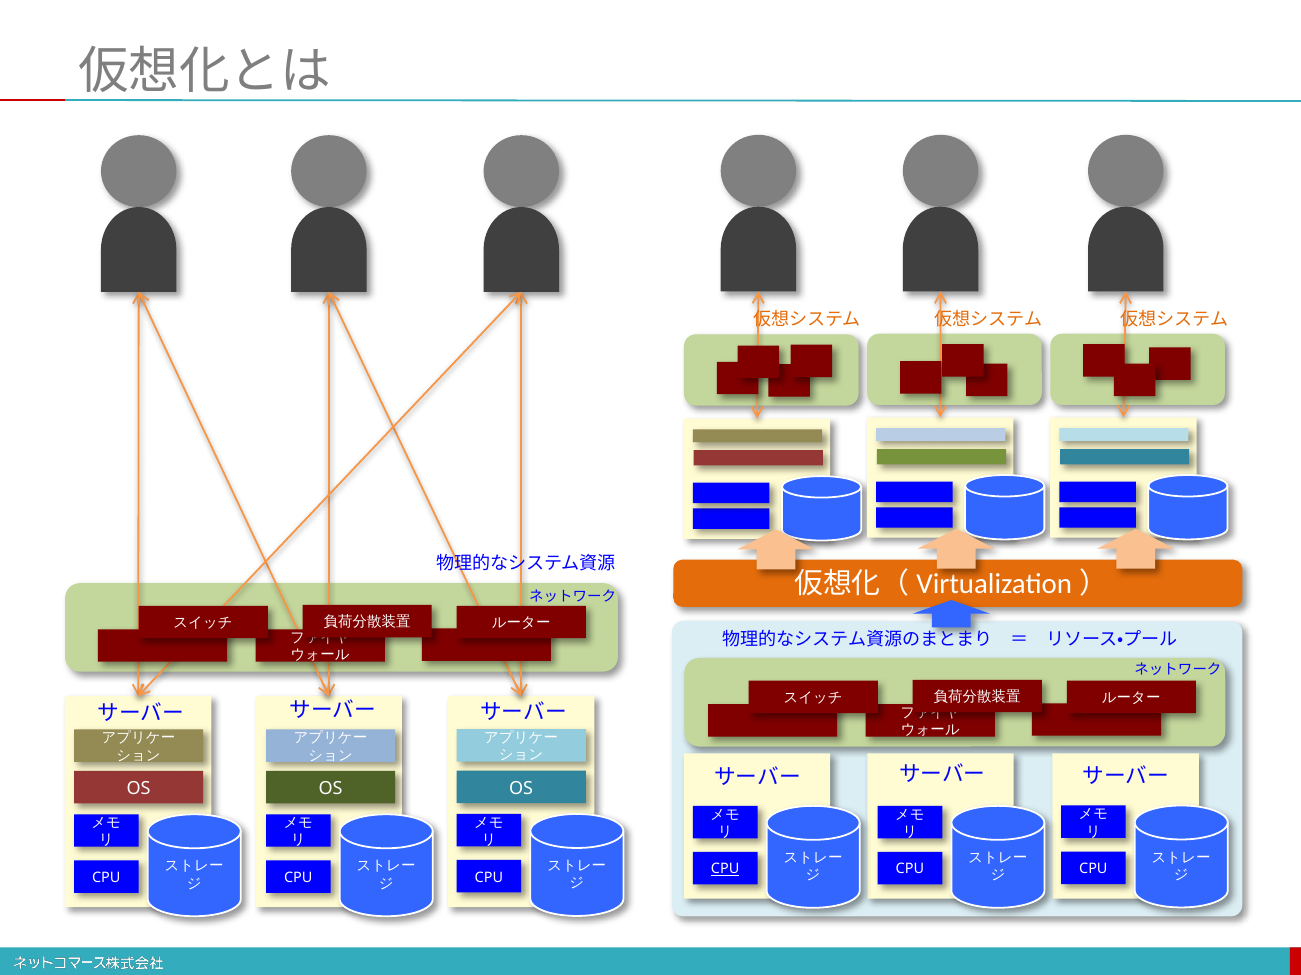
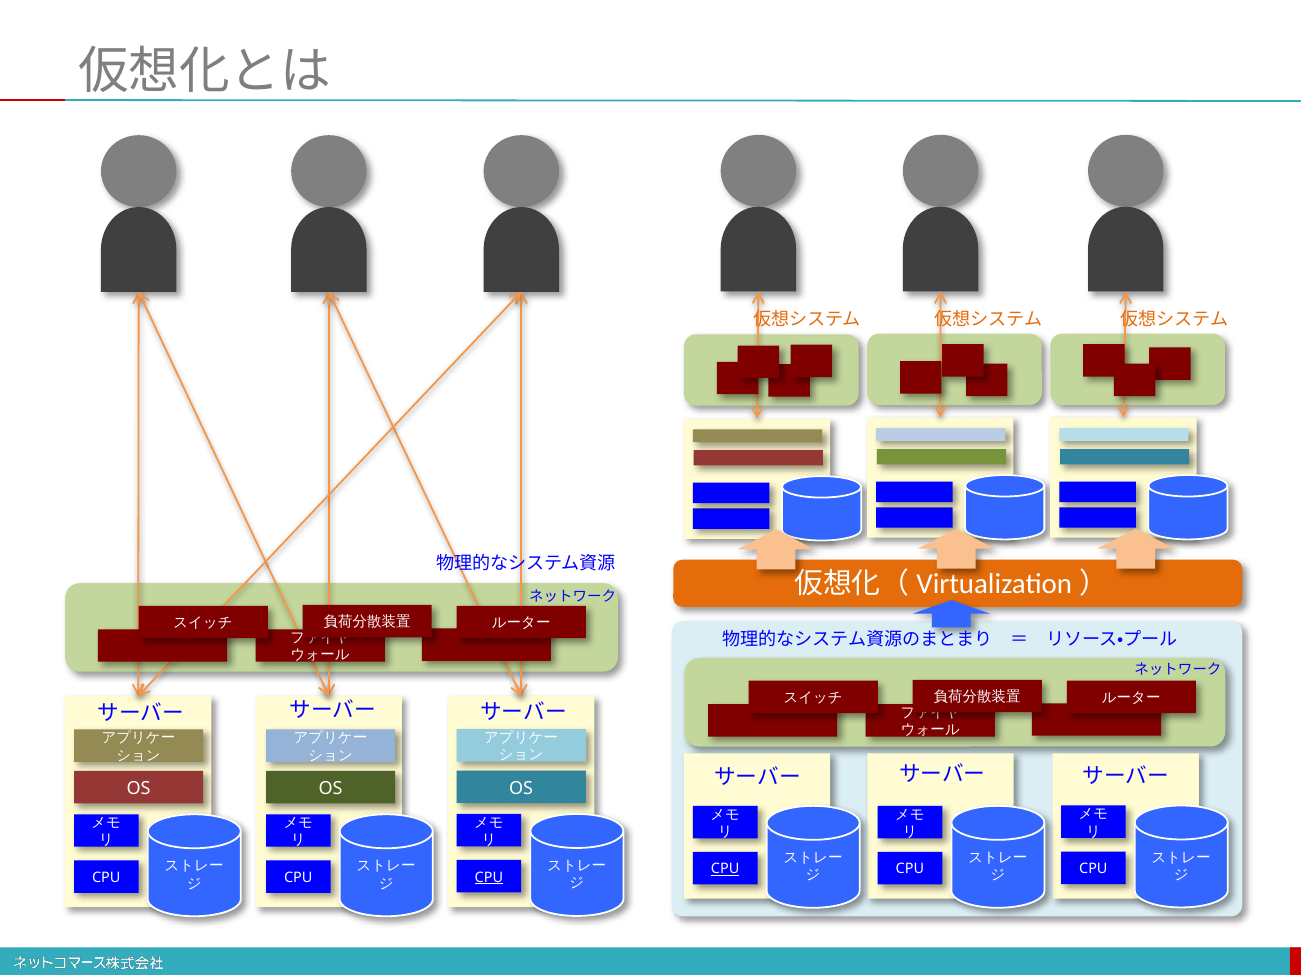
CPU underline: none -> present (489, 878)
